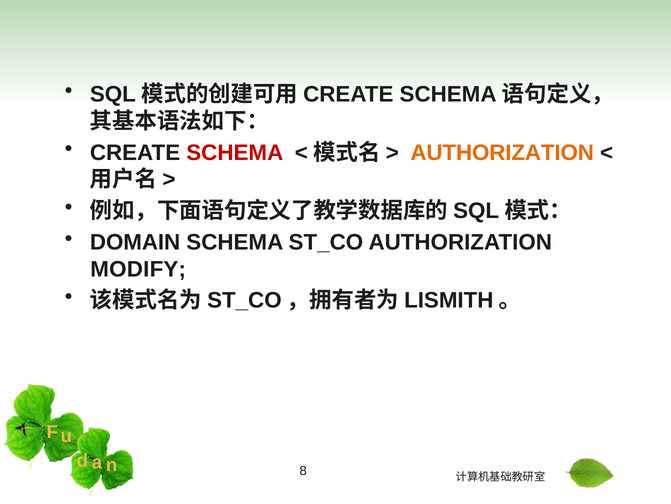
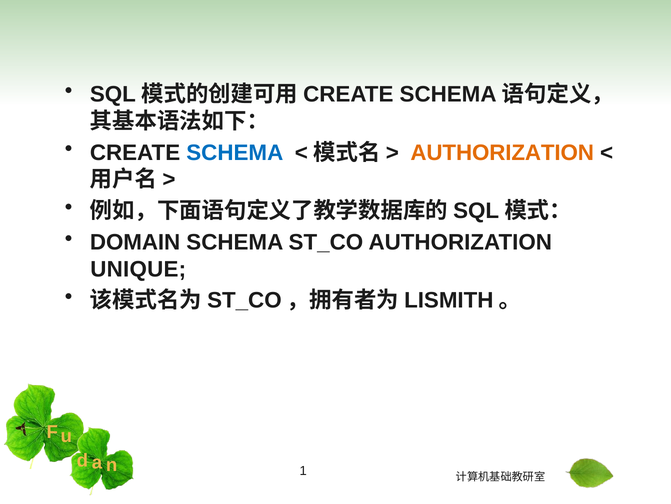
SCHEMA colour: red -> blue (235, 152)
MODIFY: MODIFY -> UNIQUE (138, 269)
8: 8 -> 1 (303, 470)
